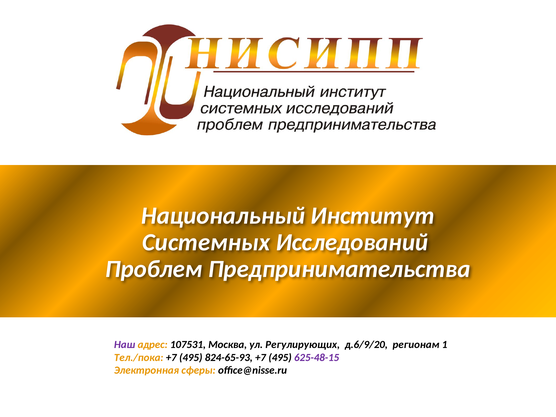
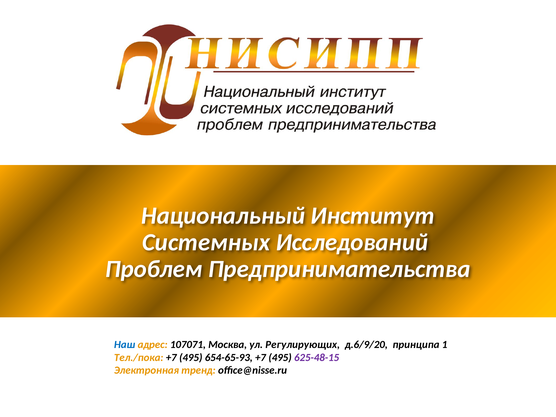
Наш colour: purple -> blue (125, 344)
107531: 107531 -> 107071 (188, 344)
регионам: регионам -> принципа (416, 344)
824-65-93: 824-65-93 -> 654-65-93 (229, 357)
сферы: сферы -> тренд (198, 370)
